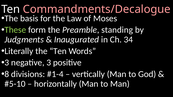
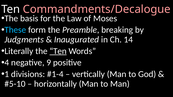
These colour: light green -> light blue (15, 30)
standing: standing -> breaking (117, 30)
34: 34 -> 14 (128, 40)
Ten underline: none -> present (58, 51)
3: 3 -> 4 (7, 63)
negative 3: 3 -> 9 (49, 63)
8: 8 -> 1 (7, 74)
